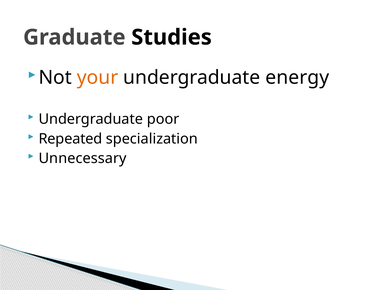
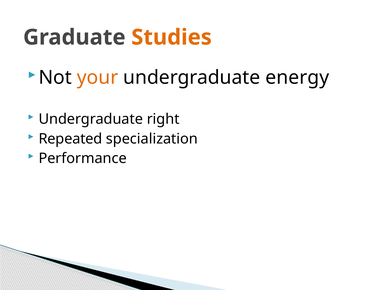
Studies colour: black -> orange (172, 37)
poor: poor -> right (163, 119)
Unnecessary: Unnecessary -> Performance (83, 158)
